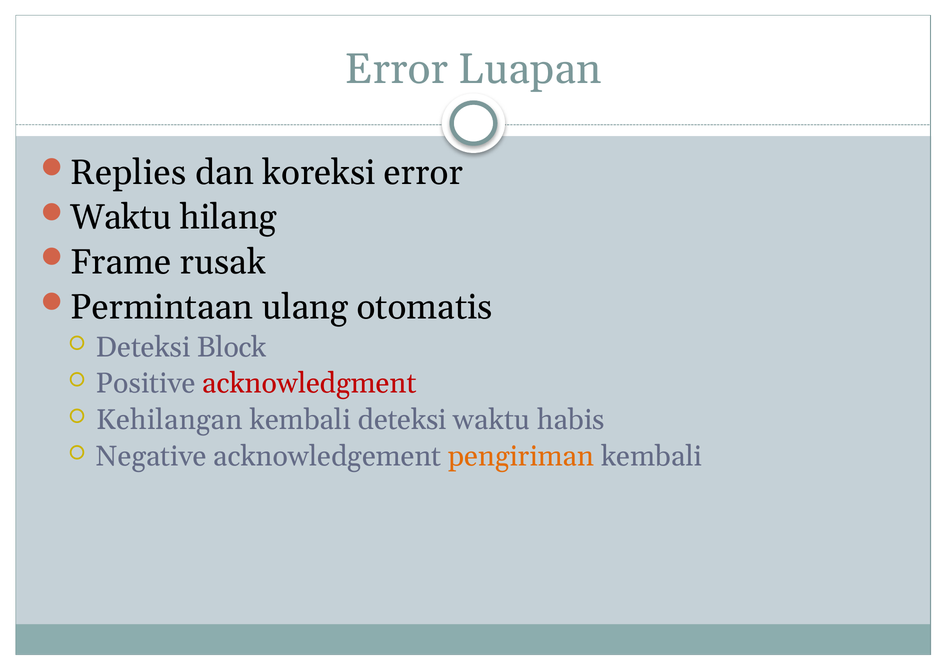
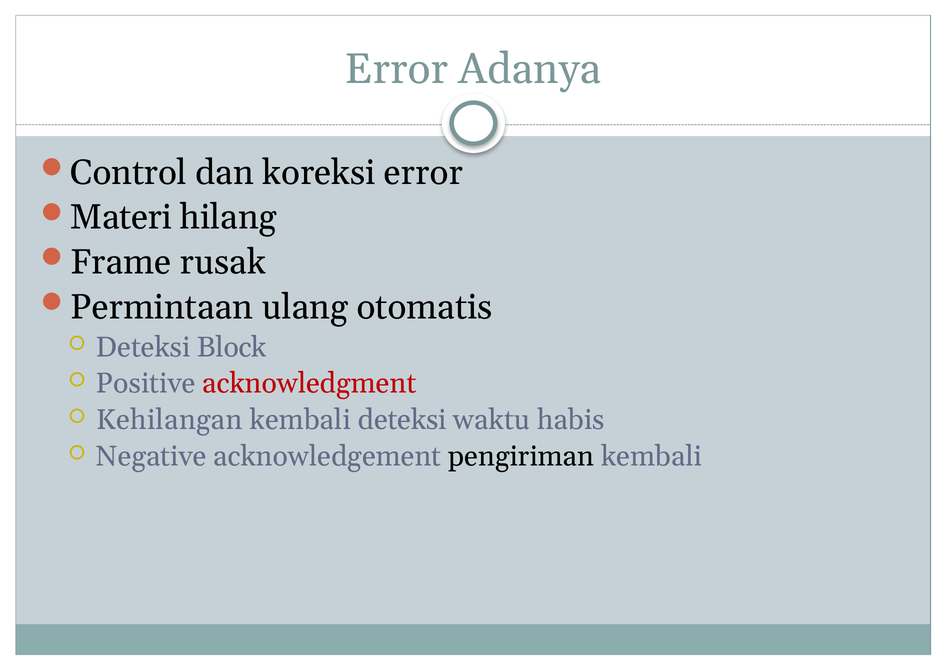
Luapan: Luapan -> Adanya (530, 69)
Replies: Replies -> Control (129, 173)
Waktu: Waktu -> Materi (121, 218)
pengiriman colour: orange -> black (521, 457)
